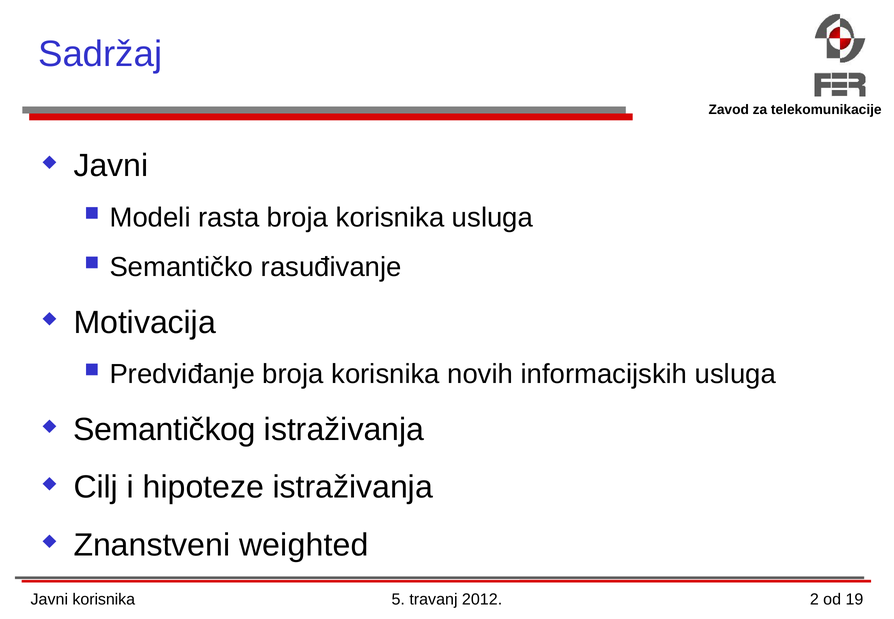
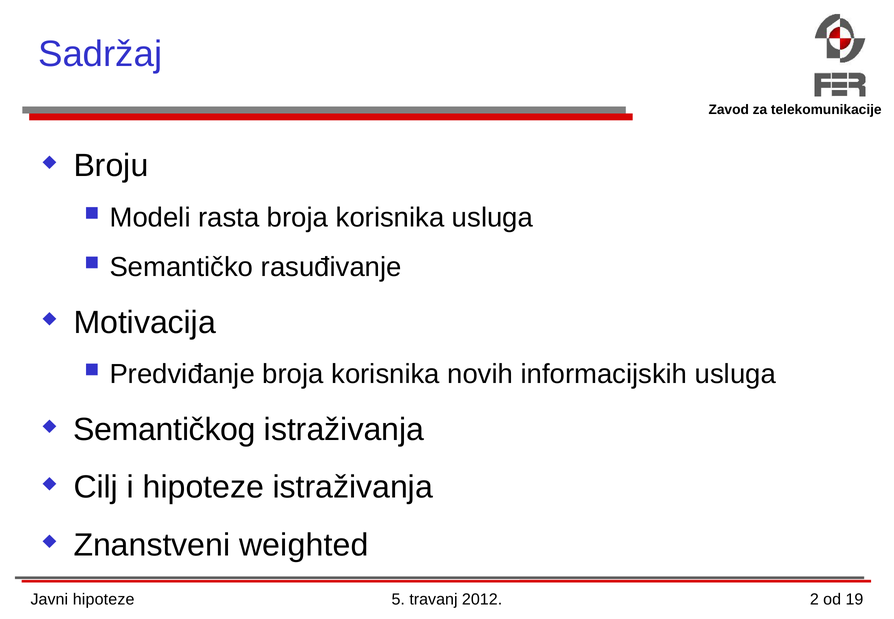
Javni: Javni -> Broju (111, 166)
Javni korisnika: korisnika -> hipoteze (104, 599)
